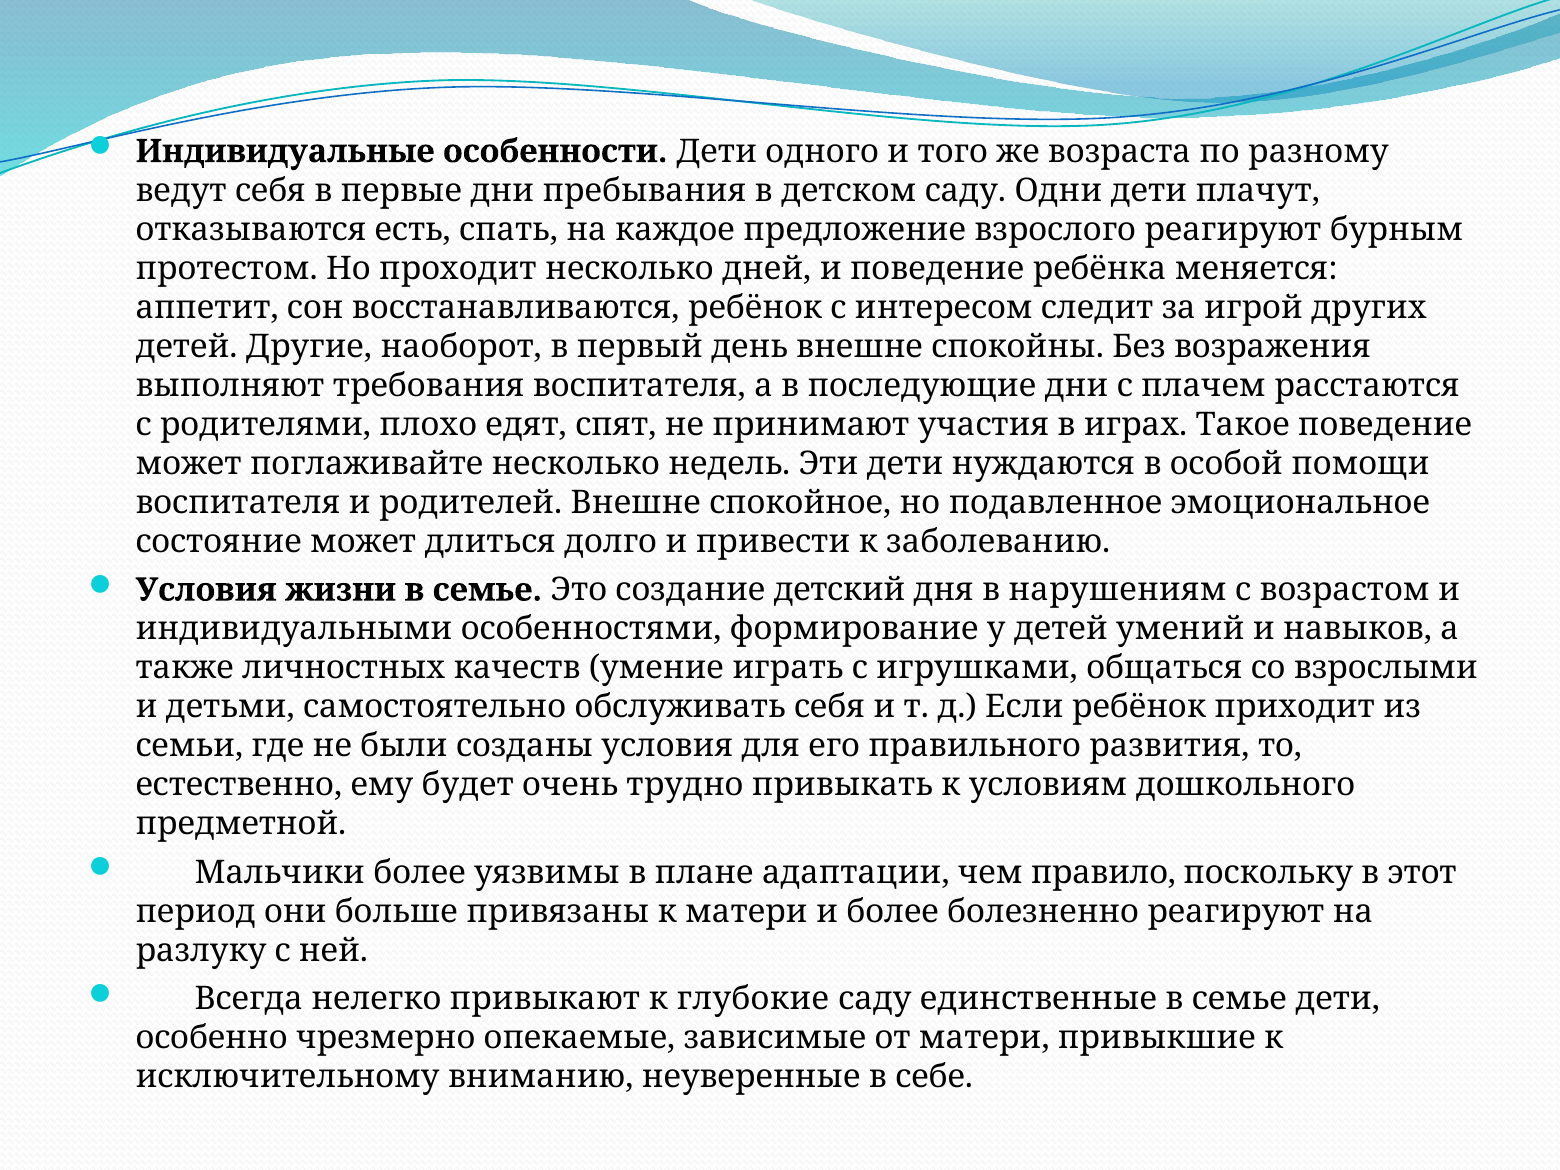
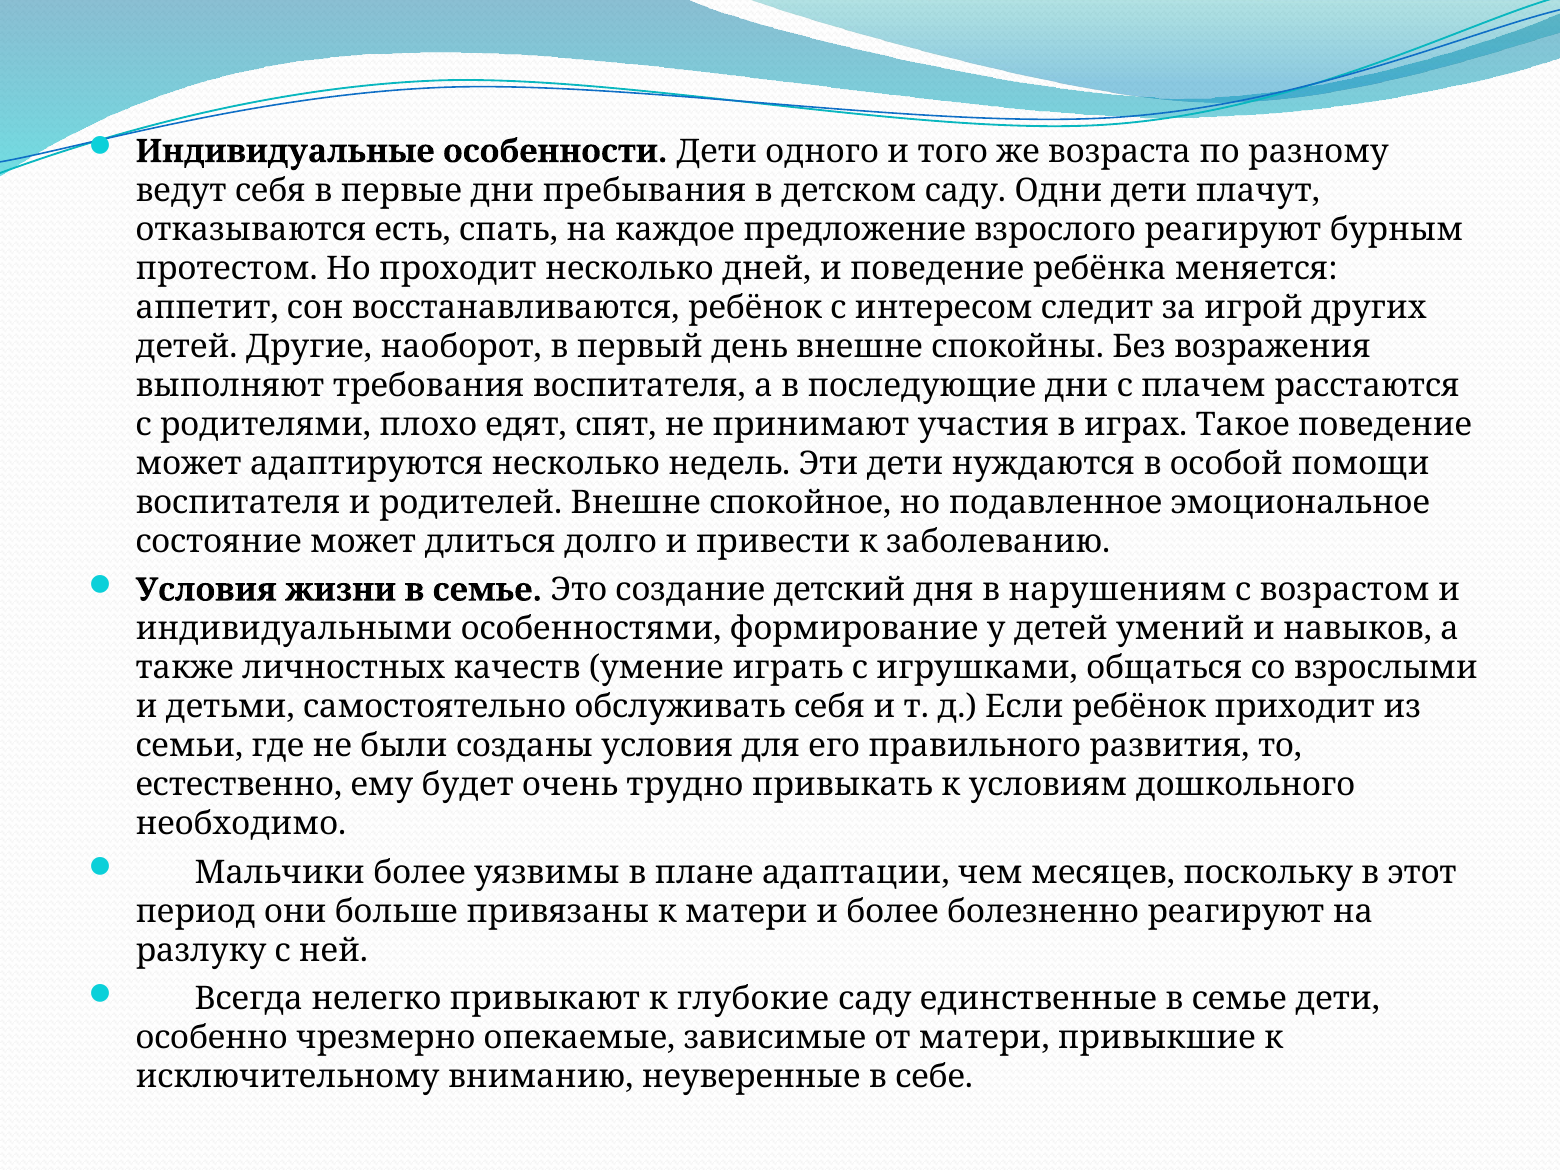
поглаживайте: поглаживайте -> адаптируются (367, 463)
предметной: предметной -> необходимо (241, 824)
правило: правило -> месяцев (1103, 872)
